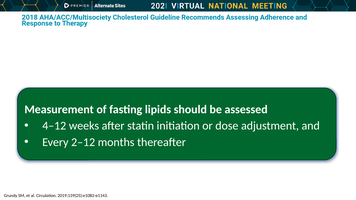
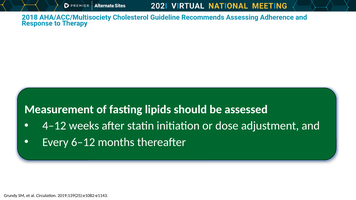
2–12: 2–12 -> 6–12 (83, 142)
